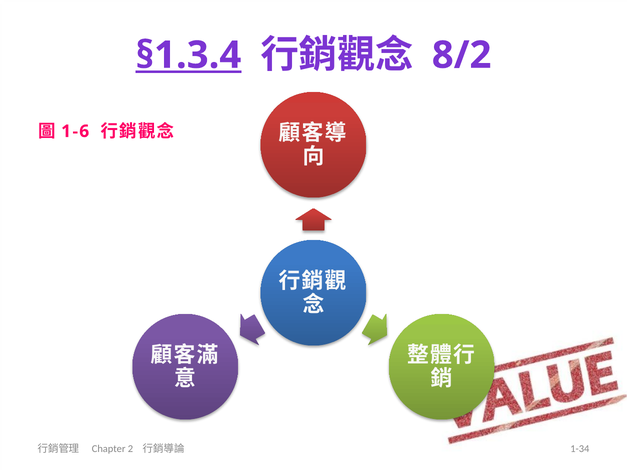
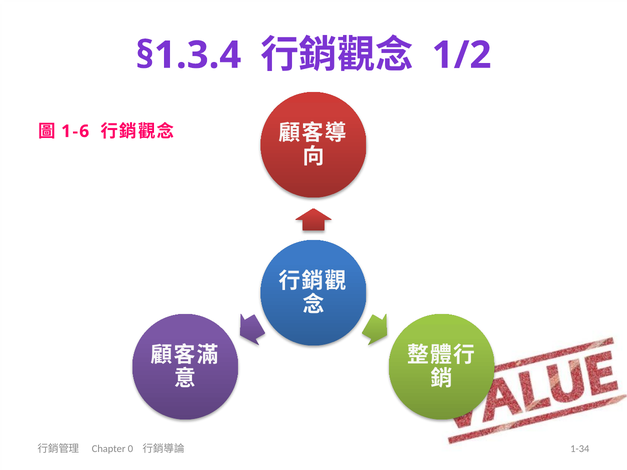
§1.3.4 underline: present -> none (188, 55)
8/2: 8/2 -> 1/2 (462, 55)
2: 2 -> 0 (130, 449)
